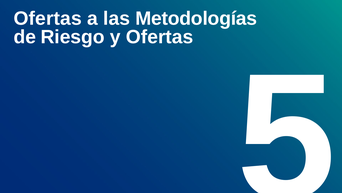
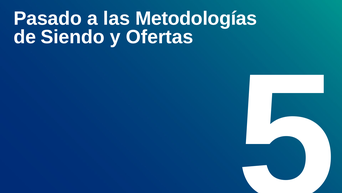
Ofertas: Ofertas -> Pasado (48, 18)
Riesgo: Riesgo -> Siendo (73, 37)
